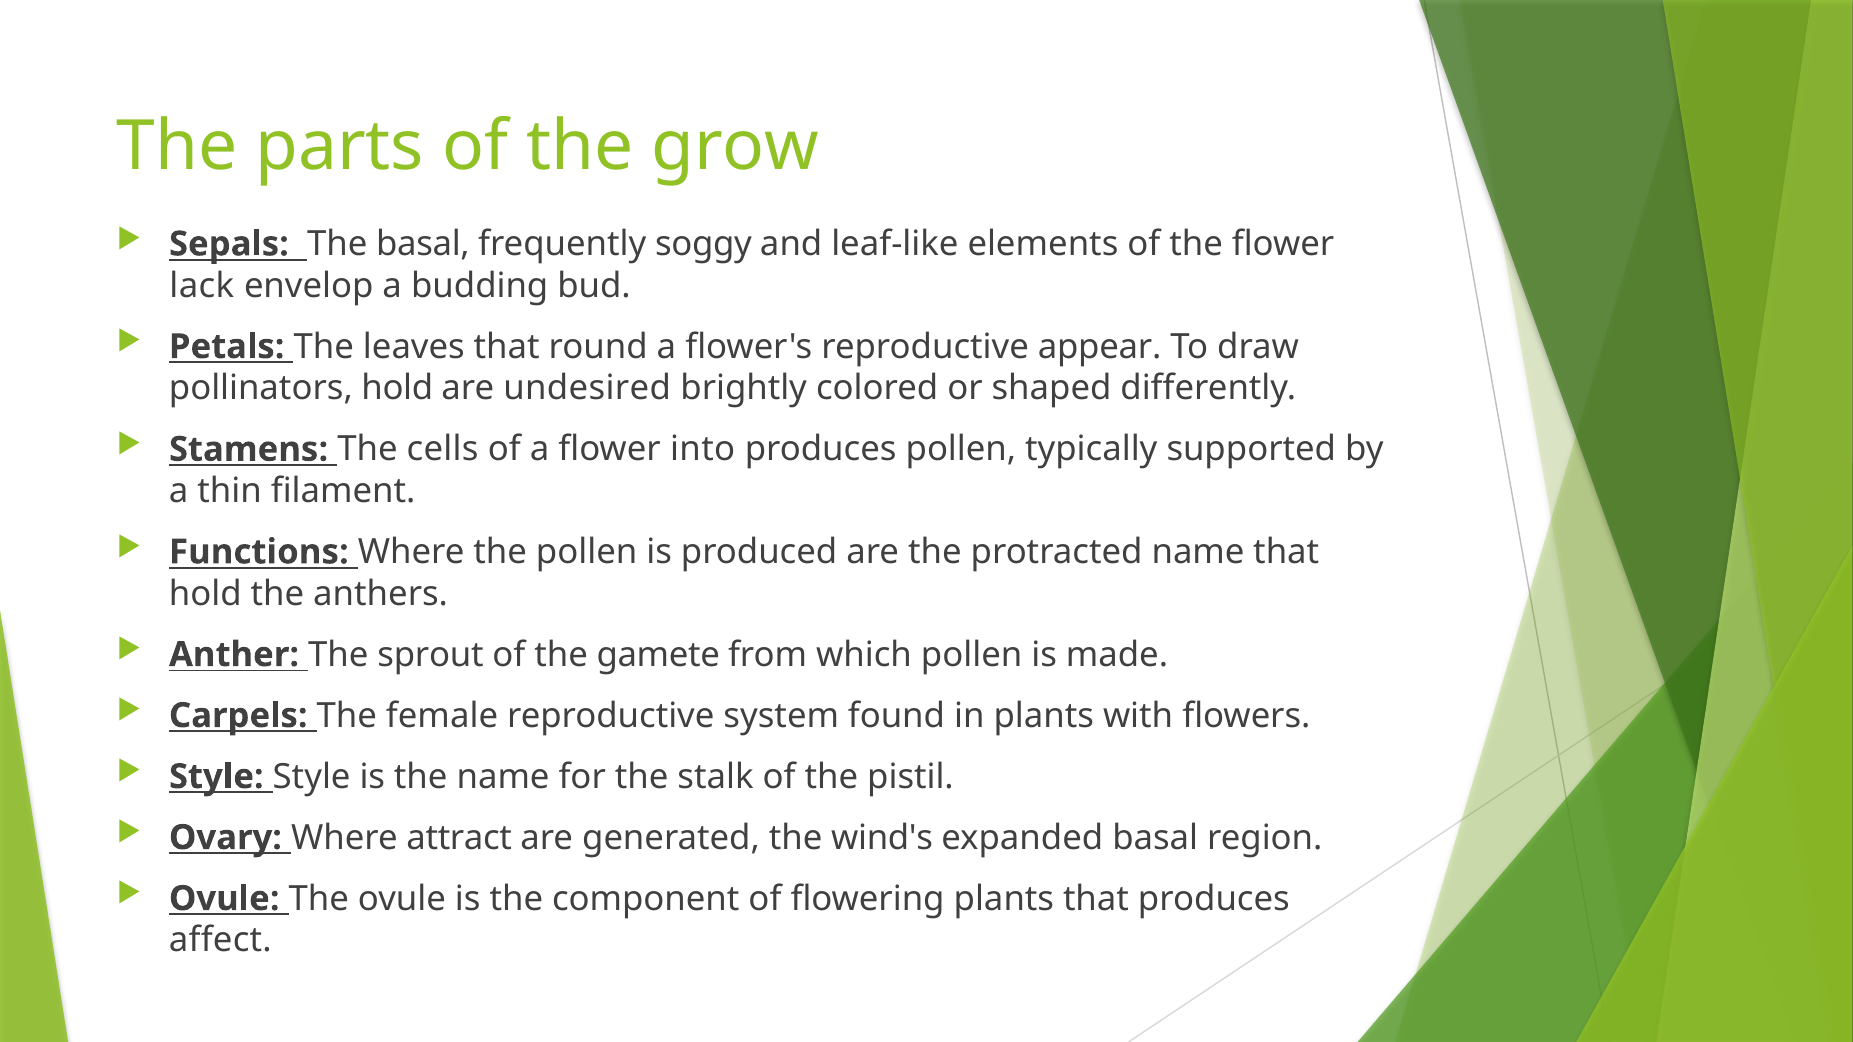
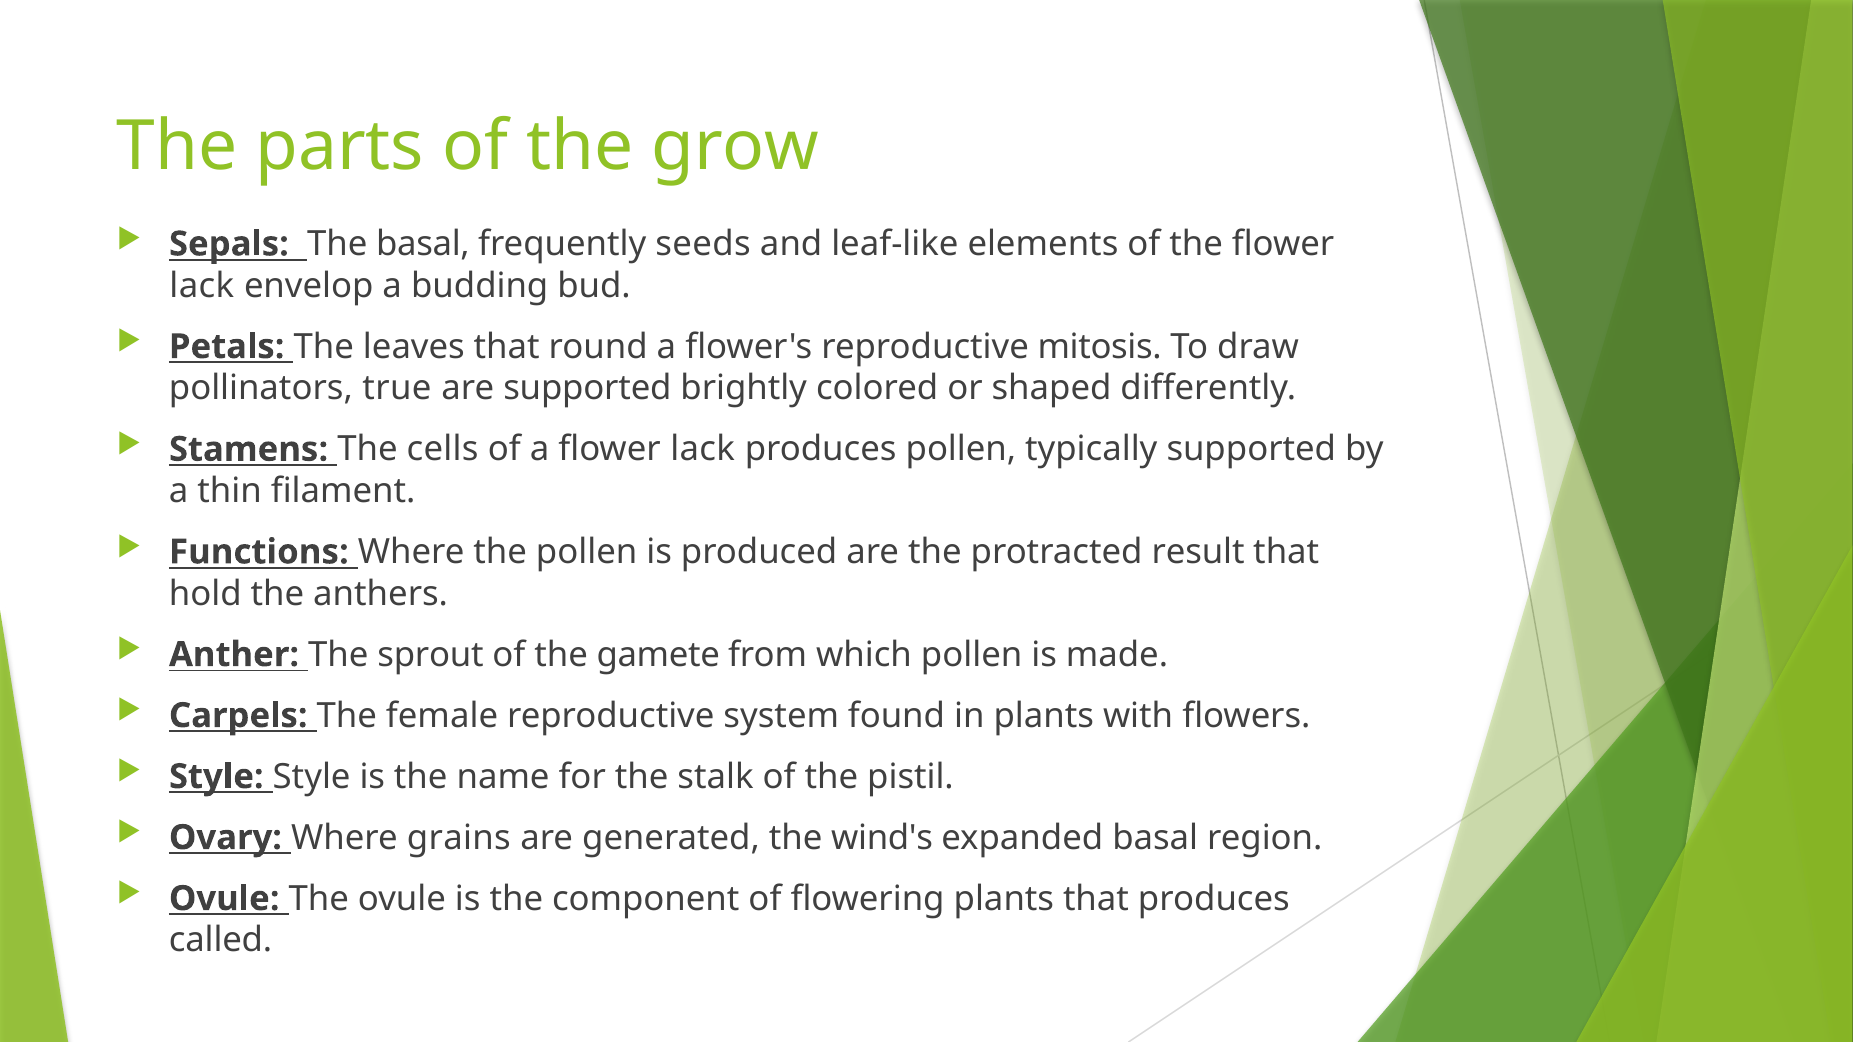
soggy: soggy -> seeds (703, 244)
appear: appear -> mitosis (1100, 347)
pollinators hold: hold -> true (397, 388)
are undesired: undesired -> supported (587, 388)
a flower into: into -> lack (703, 449)
protracted name: name -> result (1198, 552)
attract: attract -> grains (459, 838)
affect: affect -> called (221, 941)
